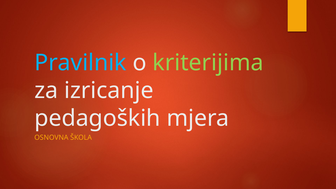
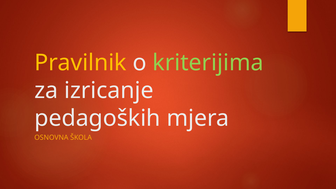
Pravilnik colour: light blue -> yellow (80, 63)
